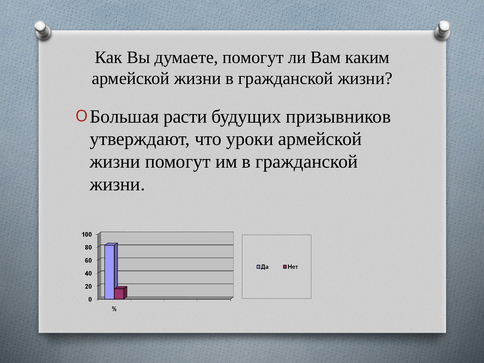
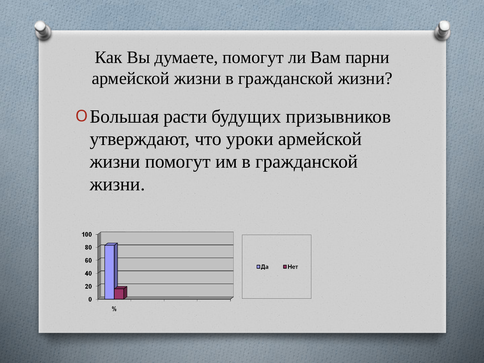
каким: каким -> парни (367, 57)
